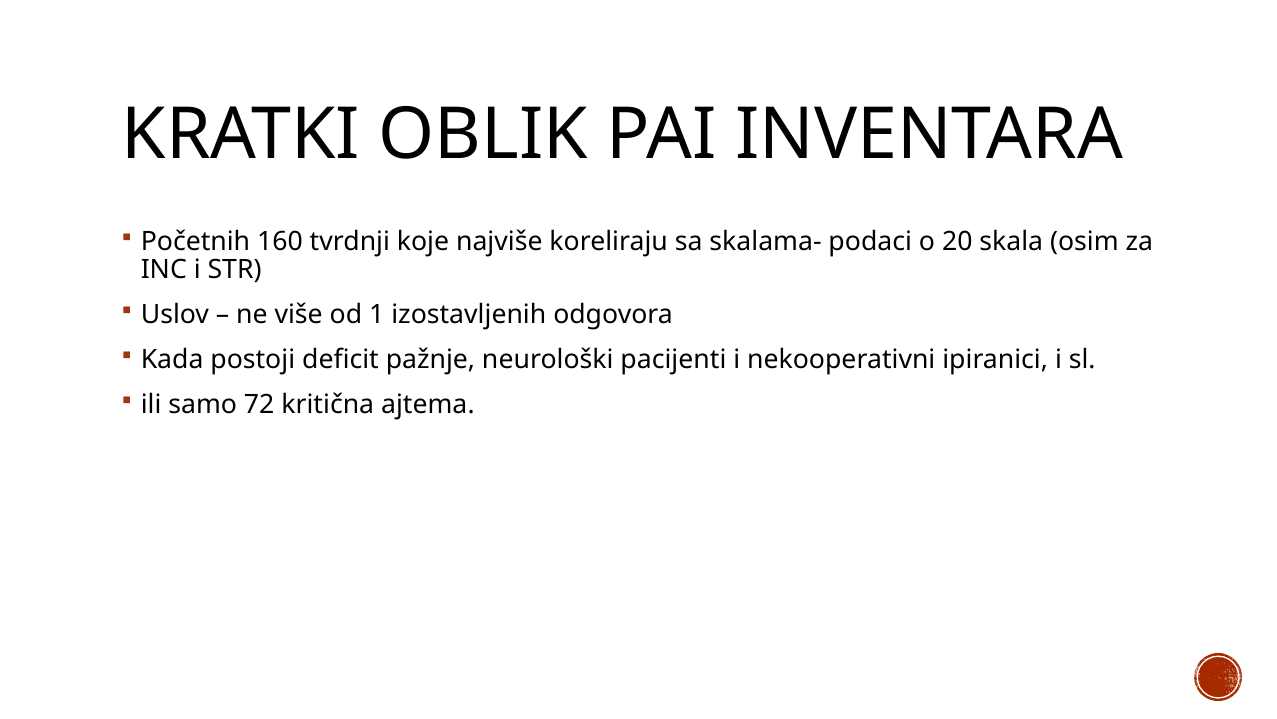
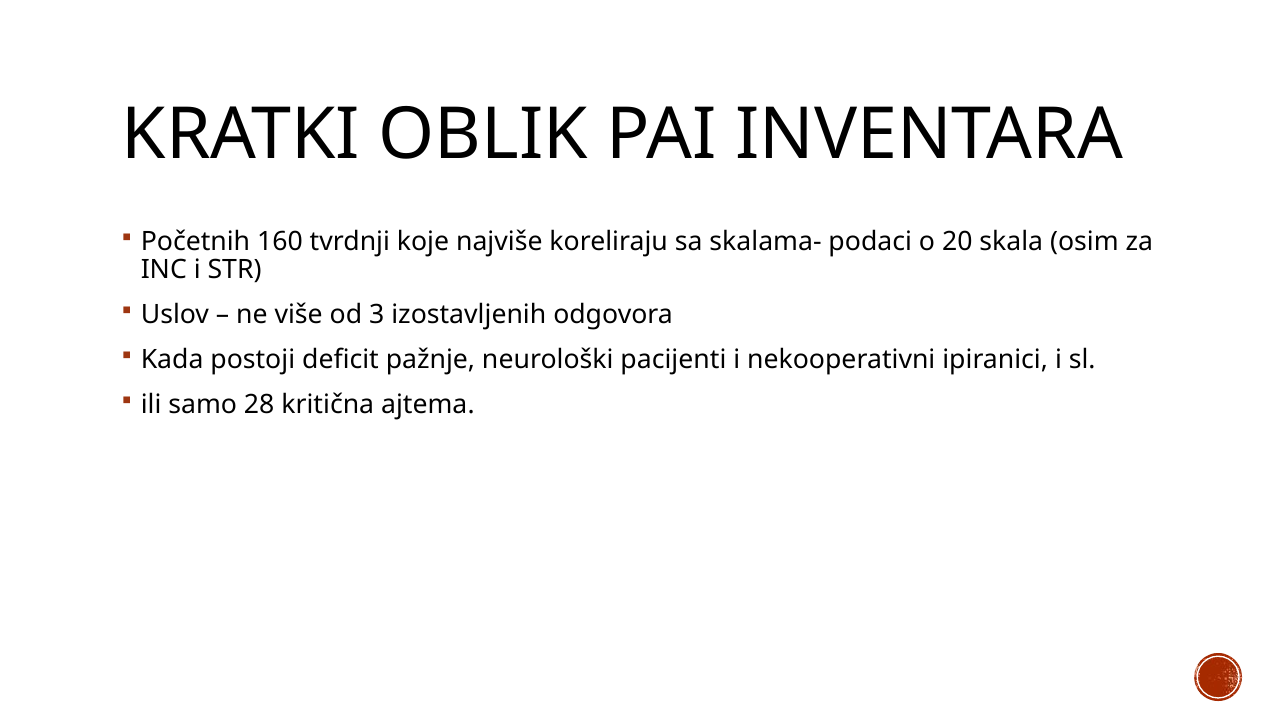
1: 1 -> 3 (377, 315)
72: 72 -> 28 (259, 404)
